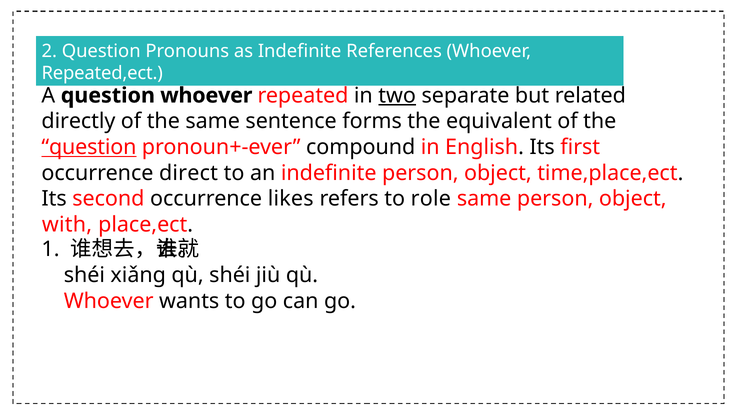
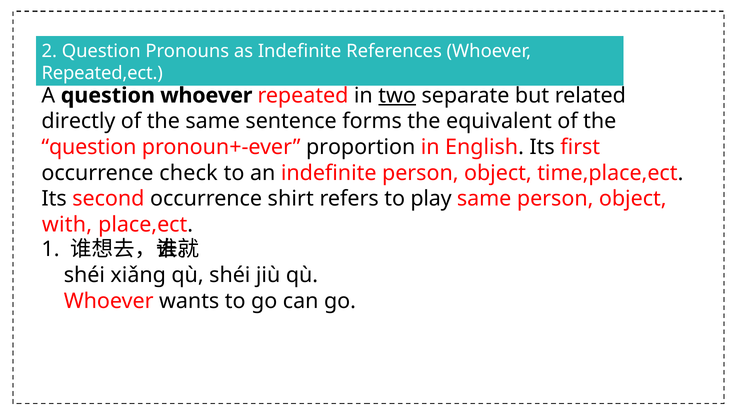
question underline: present -> none (89, 147)
compound: compound -> proportion (361, 147)
direct: direct -> check (188, 173)
likes: likes -> shirt (291, 199)
role: role -> play (431, 199)
